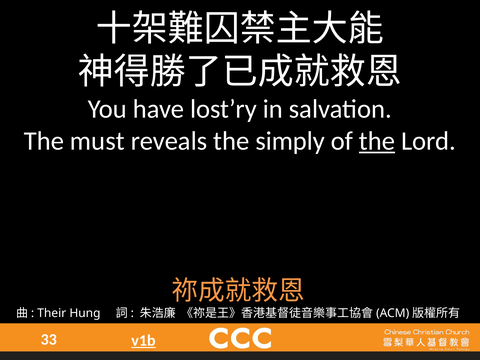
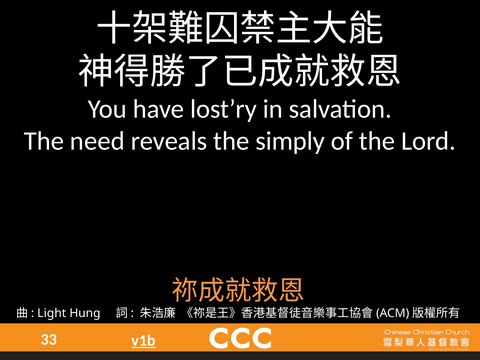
must: must -> need (97, 141)
the underline: present -> none (377, 141)
Their: Their -> Light (52, 313)
